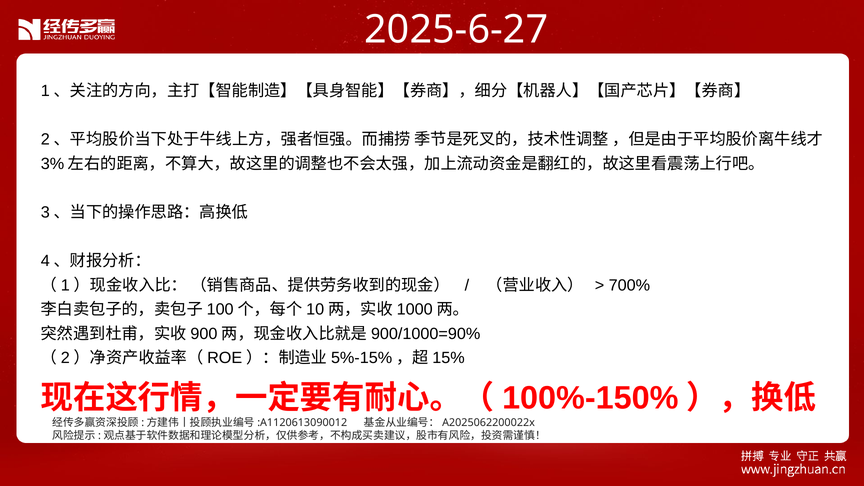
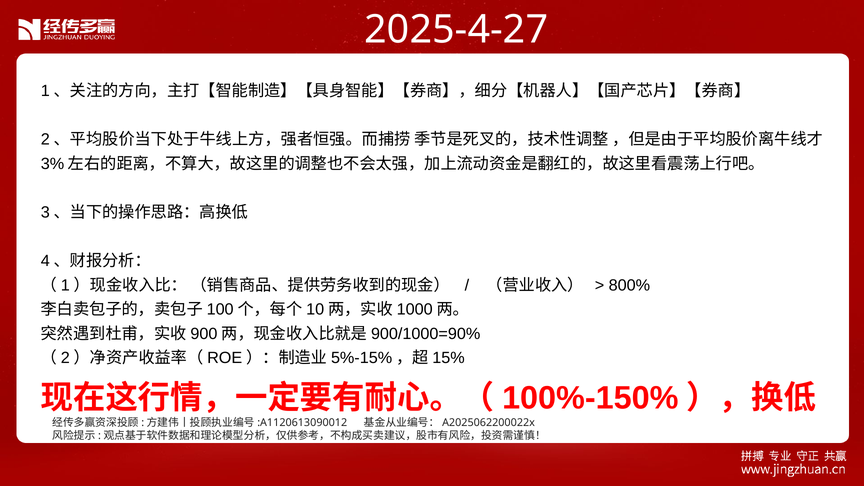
2025-6-27: 2025-6-27 -> 2025-4-27 (456, 30)
700%: 700% -> 800% (629, 285)
